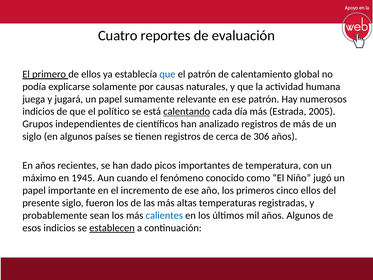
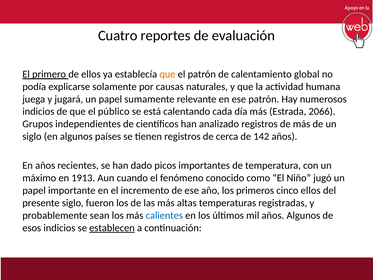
que colour: blue -> orange (167, 74)
político: político -> público (114, 111)
calentando underline: present -> none (187, 111)
2005: 2005 -> 2066 (322, 111)
306: 306 -> 142 (261, 136)
1945: 1945 -> 1913 (83, 178)
